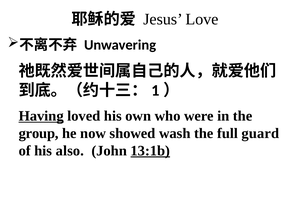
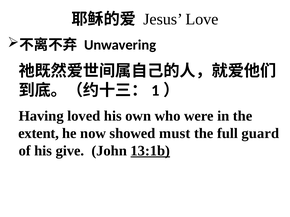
Having underline: present -> none (41, 116)
group: group -> extent (39, 134)
wash: wash -> must (175, 134)
also: also -> give (70, 151)
